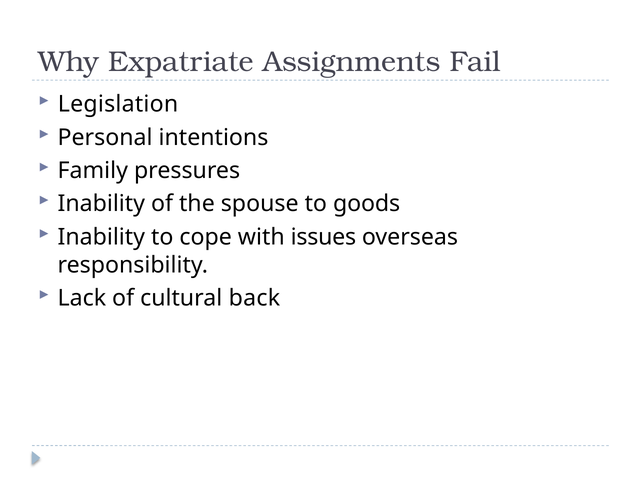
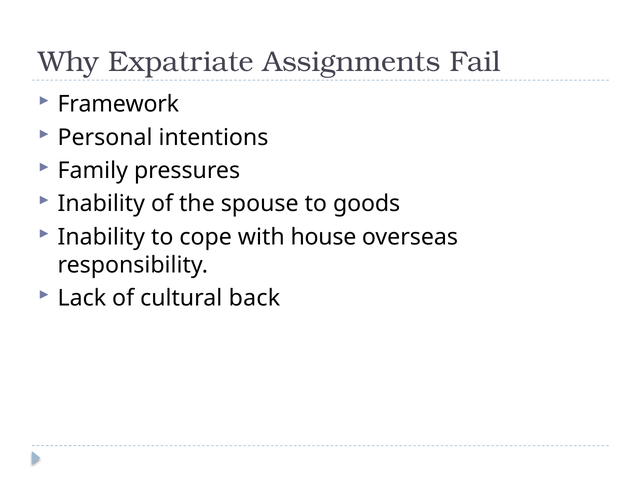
Legislation: Legislation -> Framework (118, 104)
issues: issues -> house (323, 237)
